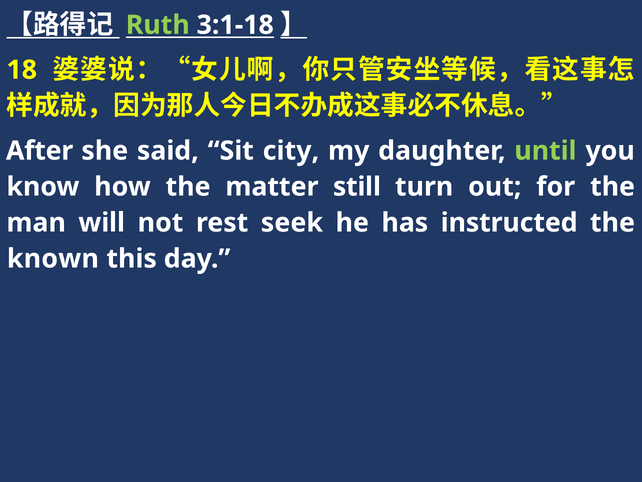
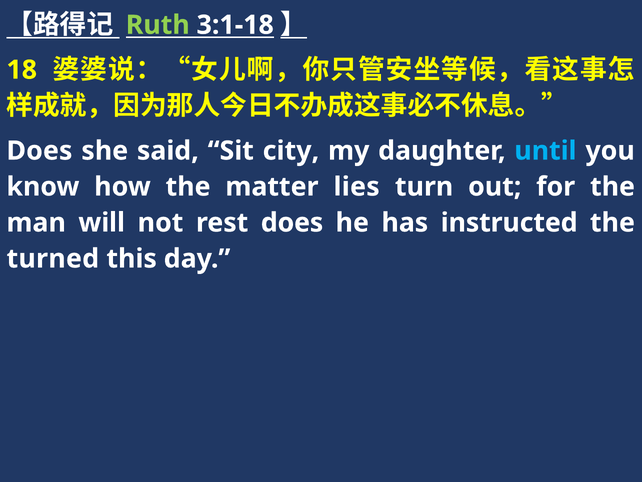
After: After -> Does (39, 151)
until colour: light green -> light blue (545, 151)
still: still -> lies (357, 187)
rest seek: seek -> does (292, 223)
known: known -> turned (53, 258)
